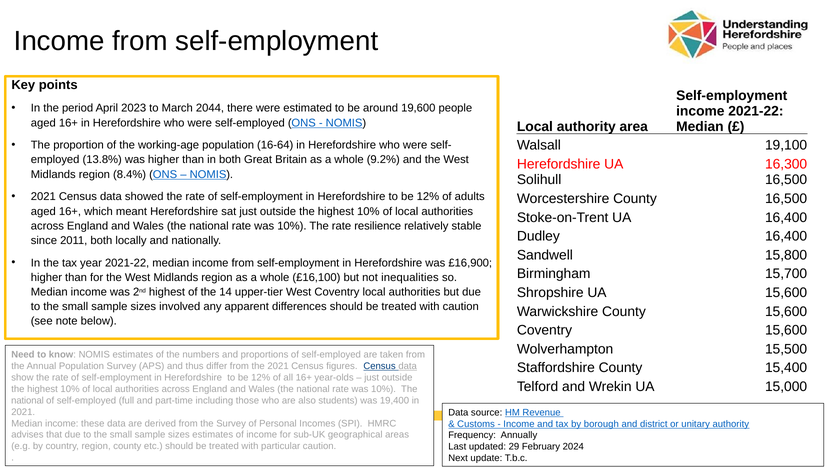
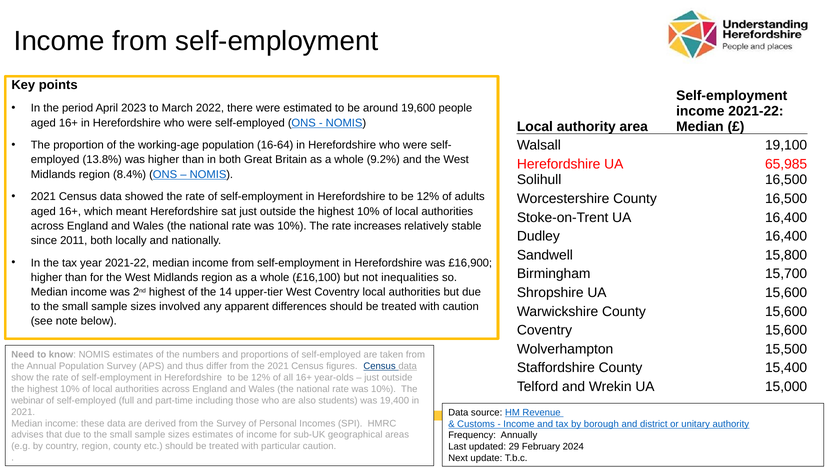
2044: 2044 -> 2022 (210, 108)
16,300: 16,300 -> 65,985 (786, 164)
resilience: resilience -> increases (378, 226)
national: national -> webinar (27, 400)
